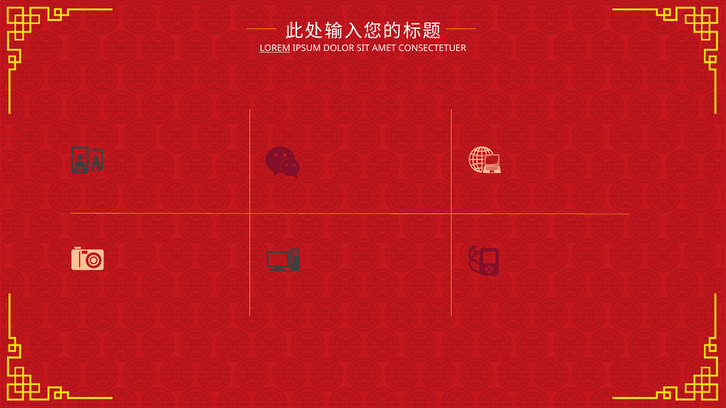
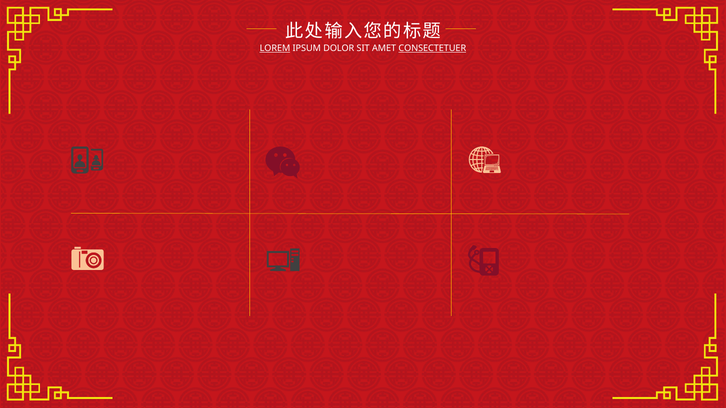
CONSECTETUER underline: none -> present (432, 48)
